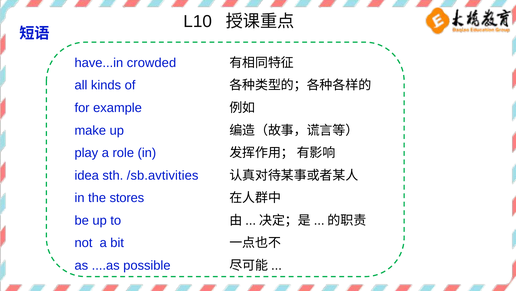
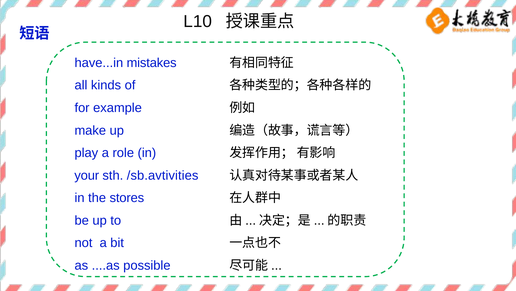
crowded: crowded -> mistakes (152, 63)
idea: idea -> your (87, 175)
